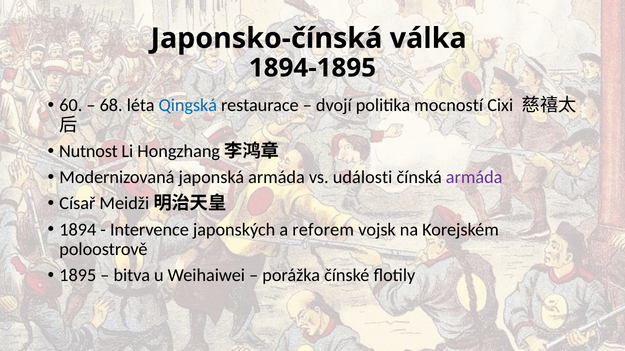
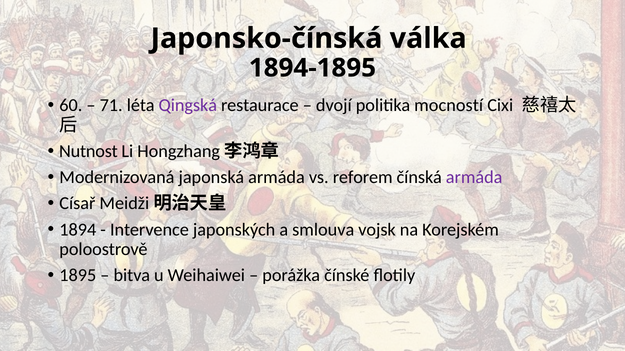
68: 68 -> 71 (111, 106)
Qingská colour: blue -> purple (188, 106)
události: události -> reforem (363, 178)
reforem: reforem -> smlouva (323, 230)
